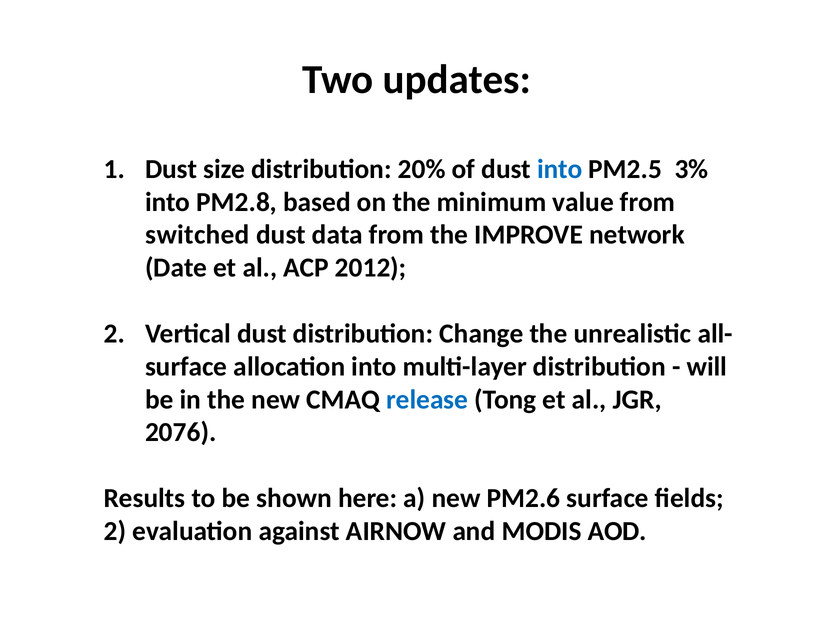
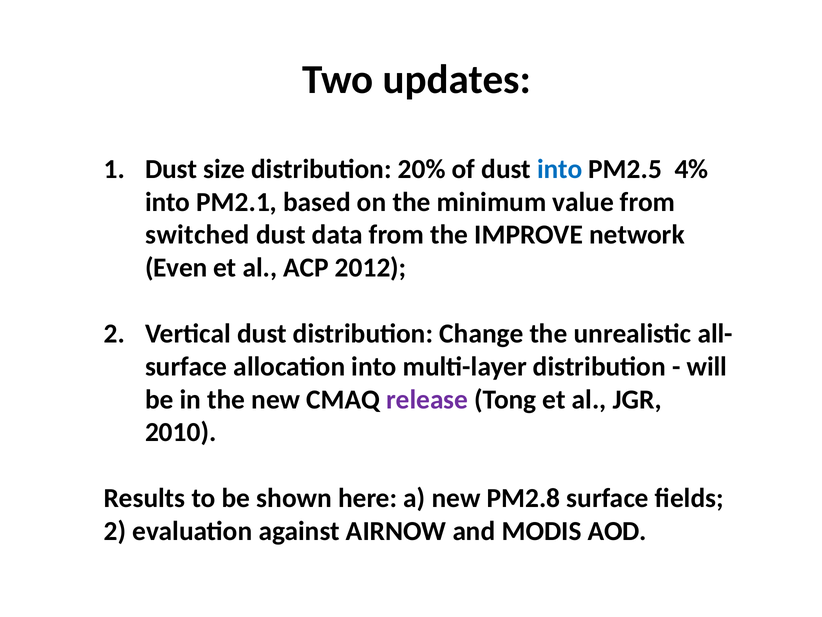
3%: 3% -> 4% (691, 169)
PM2.8: PM2.8 -> PM2.1 (237, 202)
Date: Date -> Even (176, 268)
release colour: blue -> purple (427, 399)
2076: 2076 -> 2010 (181, 432)
PM2.6: PM2.6 -> PM2.8 (523, 498)
